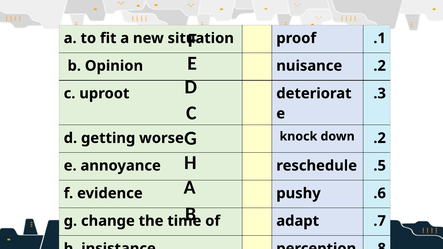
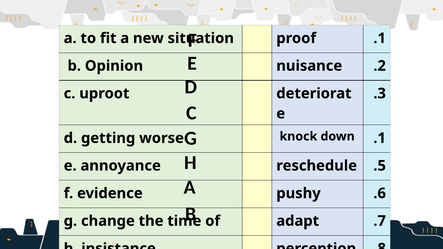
down 2: 2 -> 1 (382, 138)
